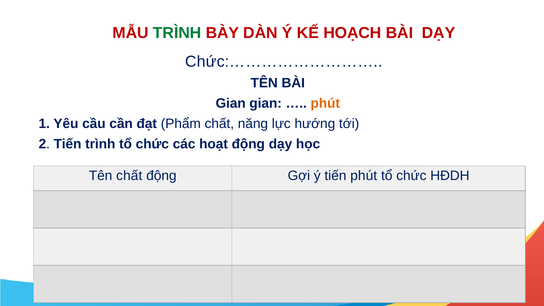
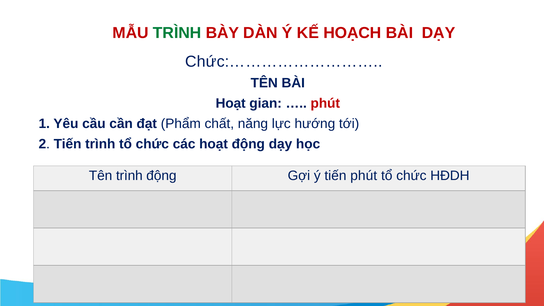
Gian: Gian -> Hoạt (231, 103)
phút colour: orange -> red (325, 103)
Tên chất: chất -> trình (129, 176)
